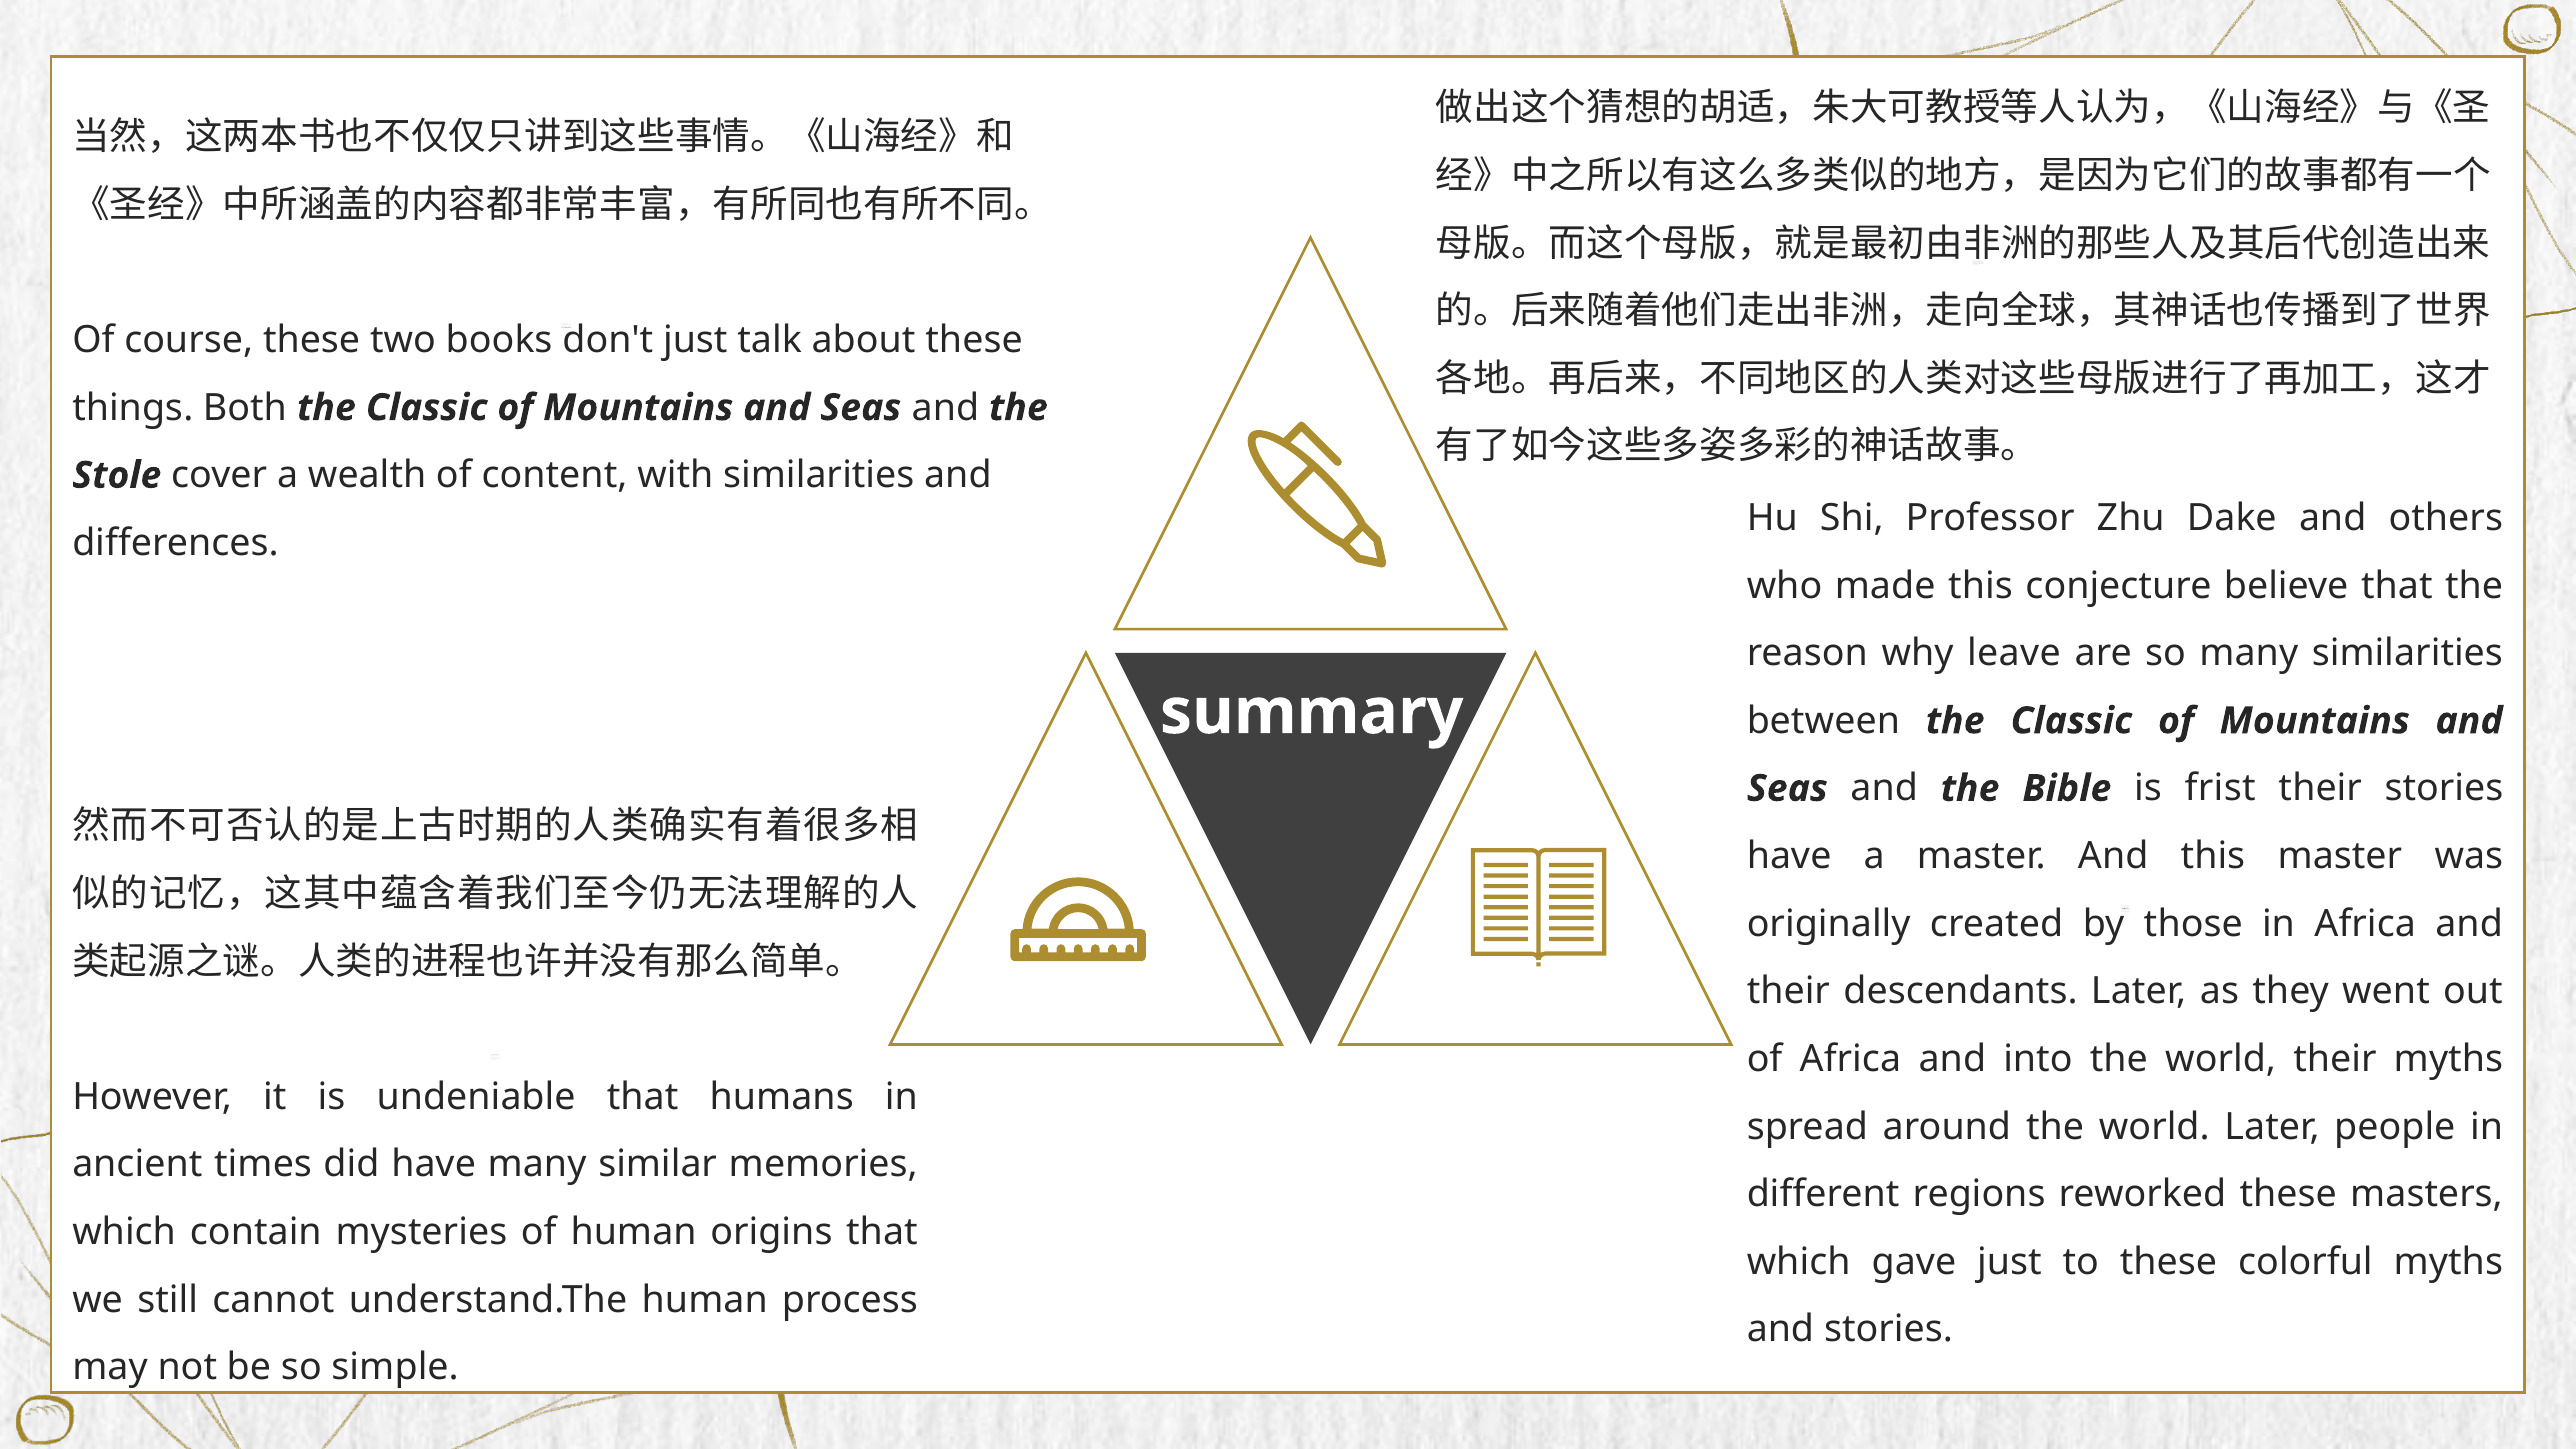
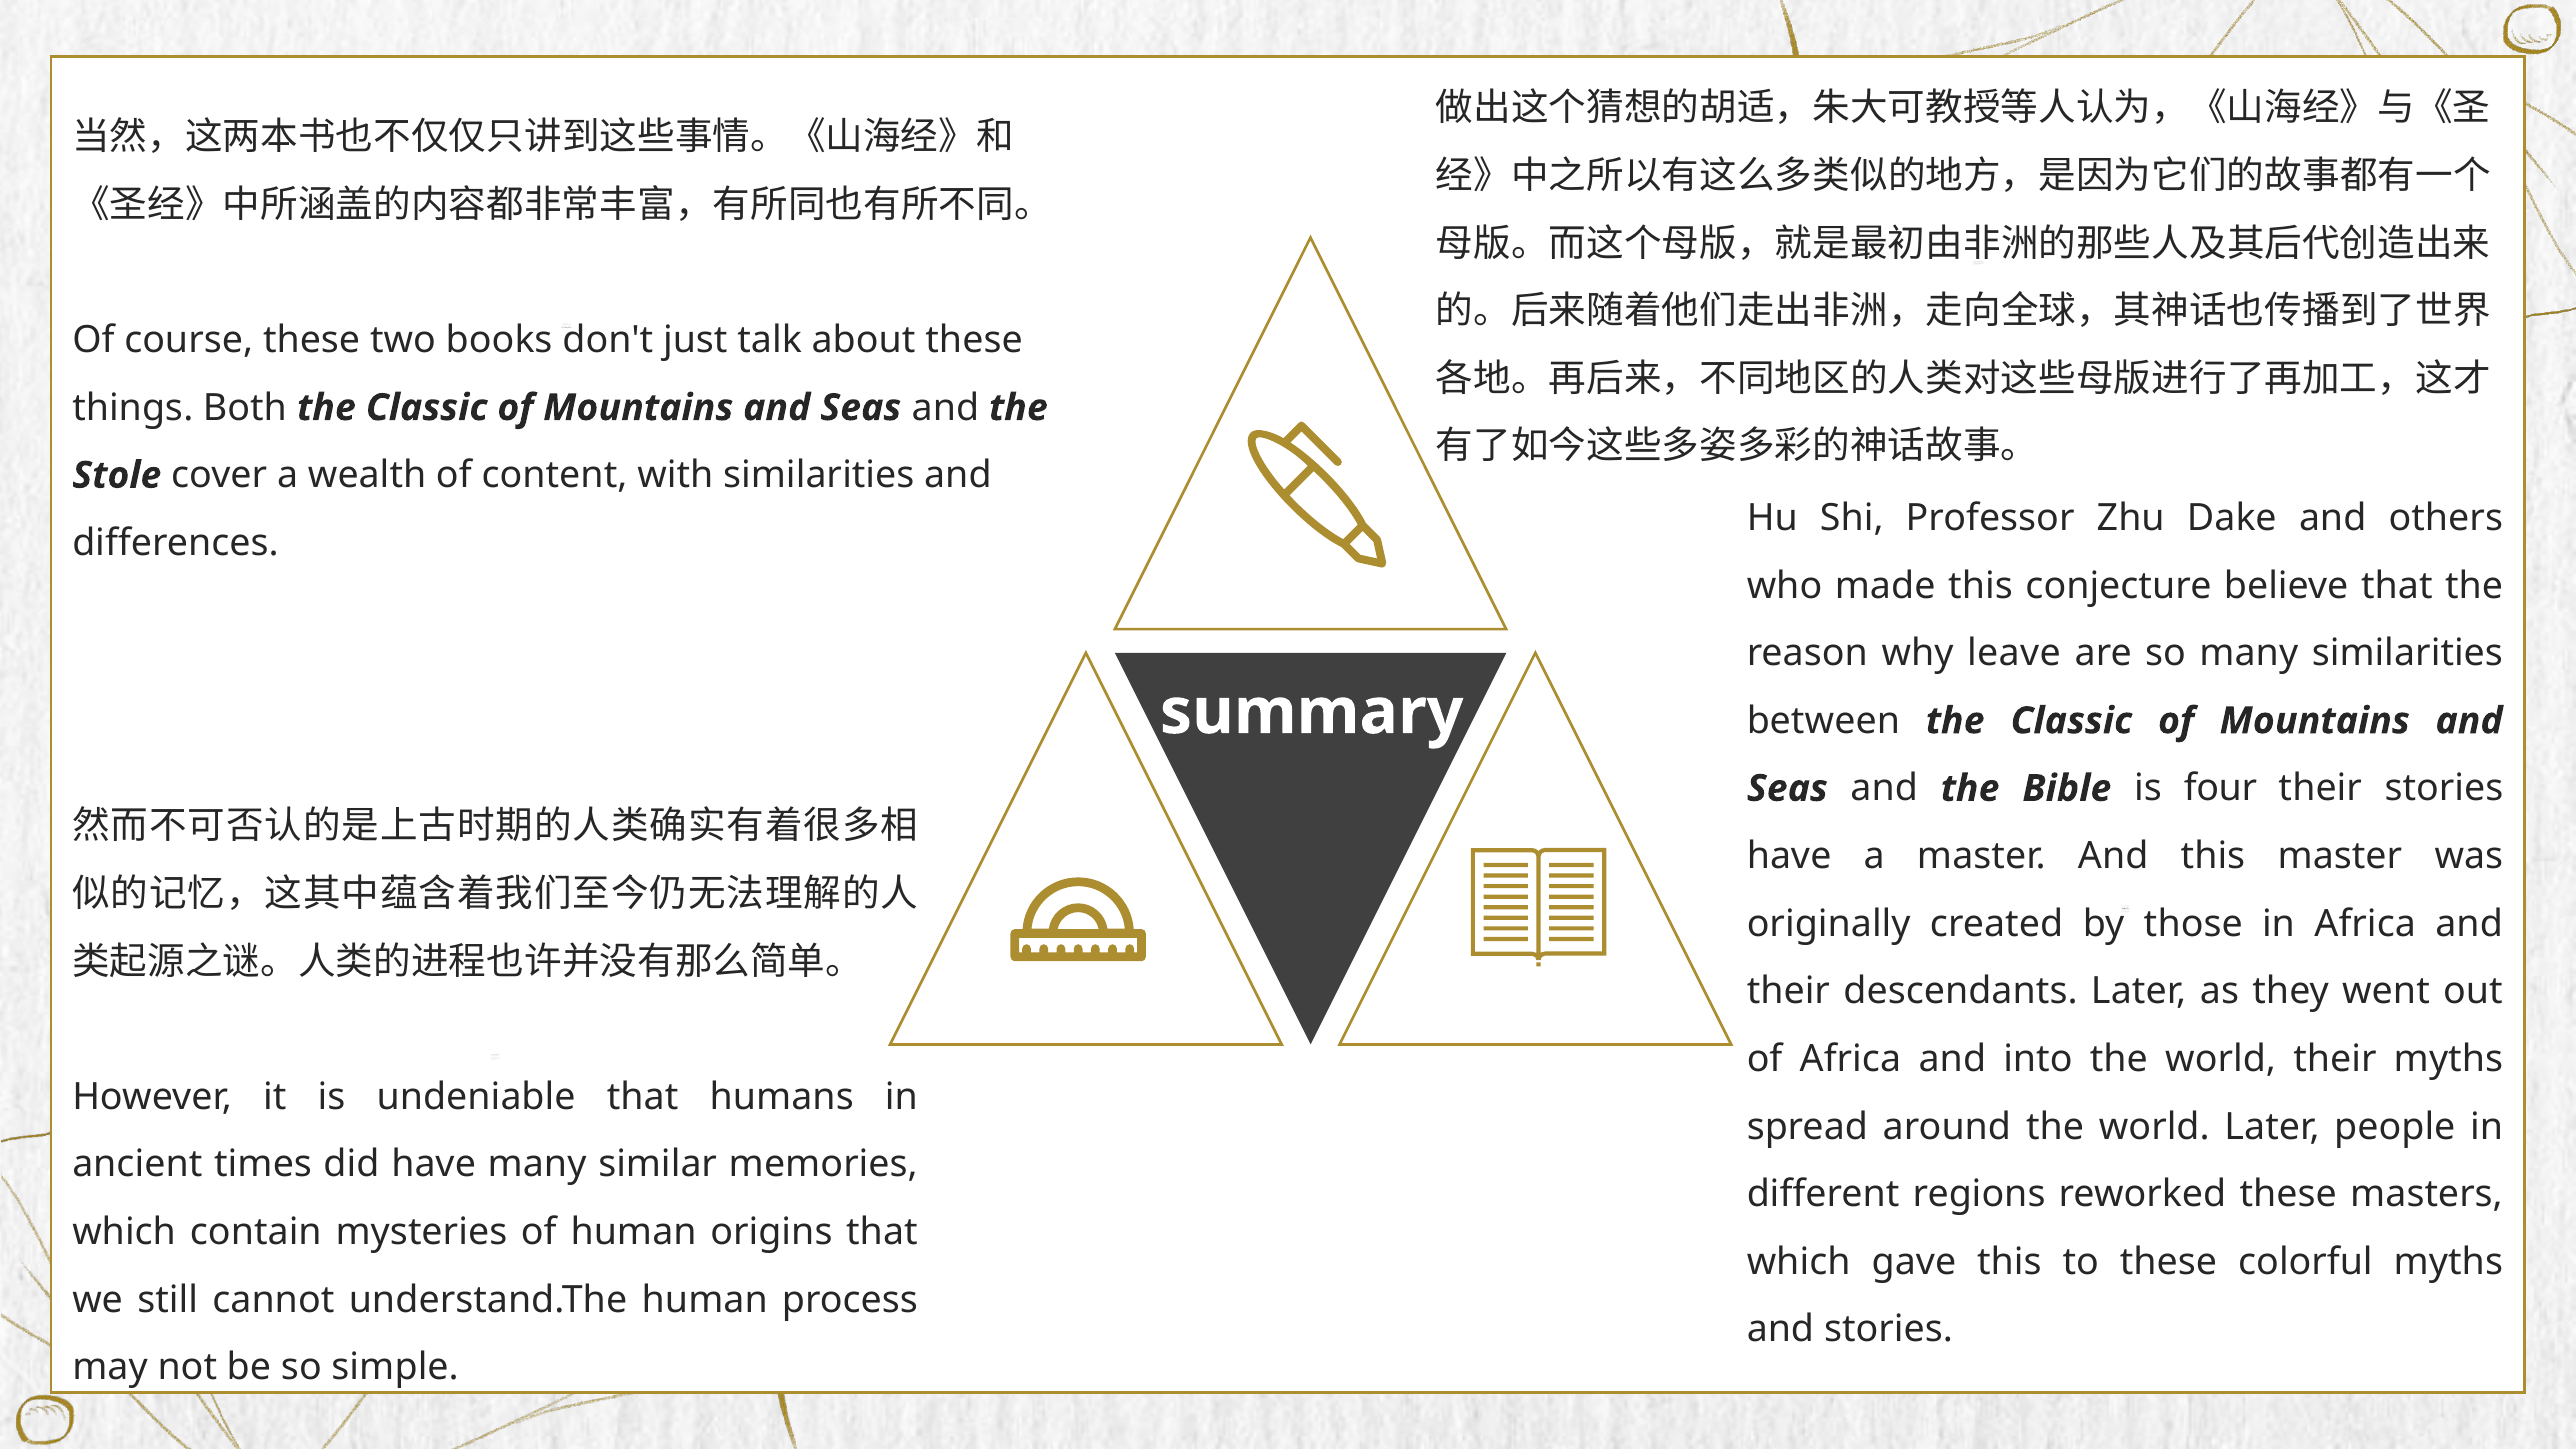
frist: frist -> four (2220, 789)
gave just: just -> this (2009, 1262)
